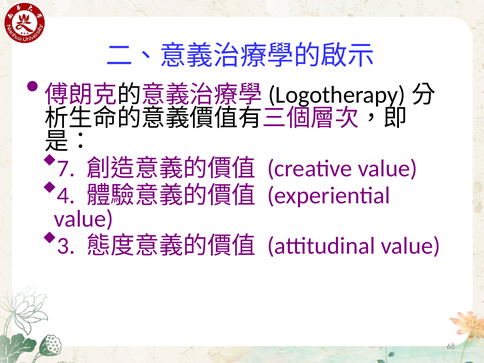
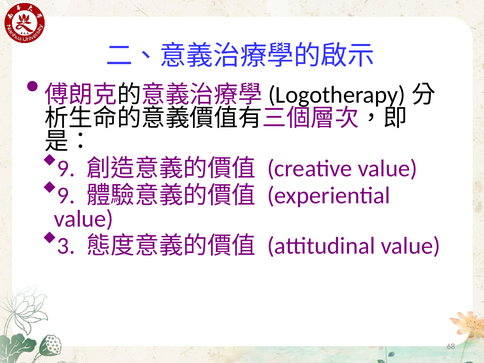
7: 7 -> 9 (66, 168)
4: 4 -> 9 (66, 196)
